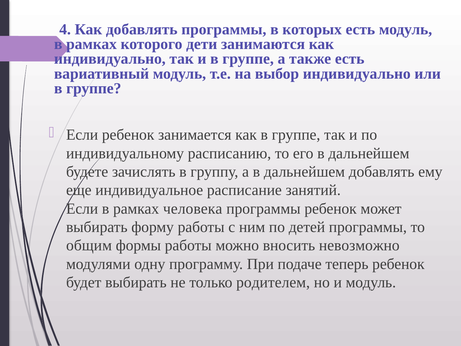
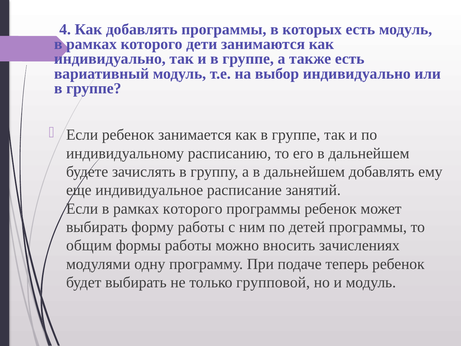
Если в рамках человека: человека -> которого (193, 209)
невозможно: невозможно -> зачислениях (359, 245)
родителем: родителем -> групповой (273, 282)
